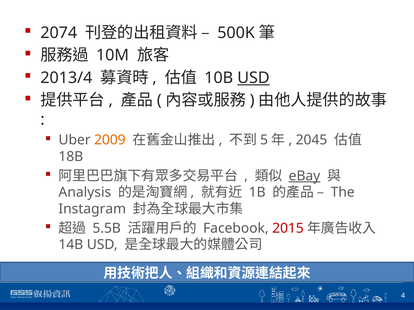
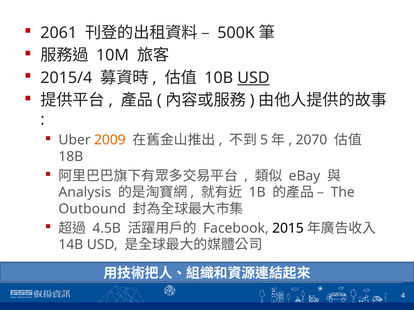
2074: 2074 -> 2061 (59, 33)
2013/4: 2013/4 -> 2015/4 (66, 78)
2045: 2045 -> 2070 (311, 140)
eBay underline: present -> none (305, 176)
Instagram: Instagram -> Outbound (92, 209)
5.5B: 5.5B -> 4.5B (107, 229)
2015 colour: red -> black (288, 229)
